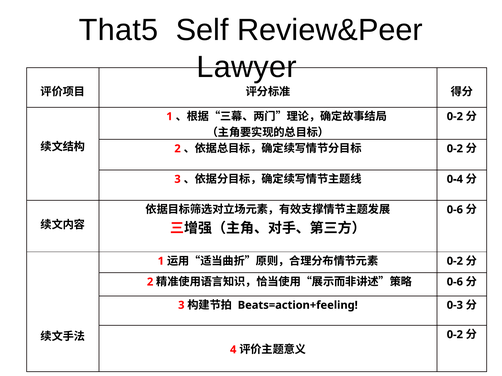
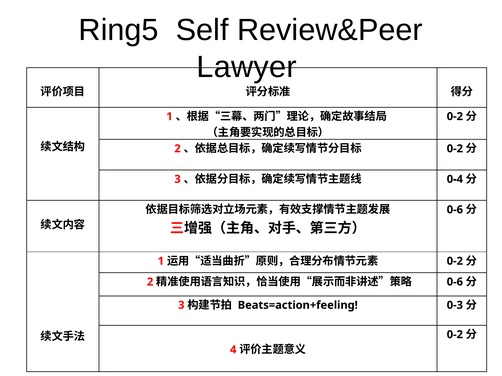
That5: That5 -> Ring5 (119, 30)
